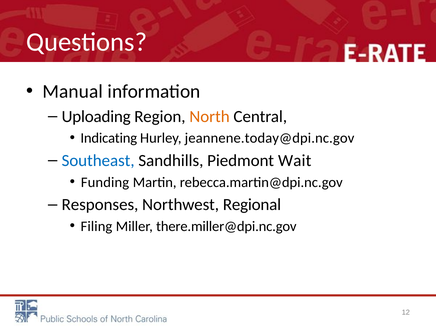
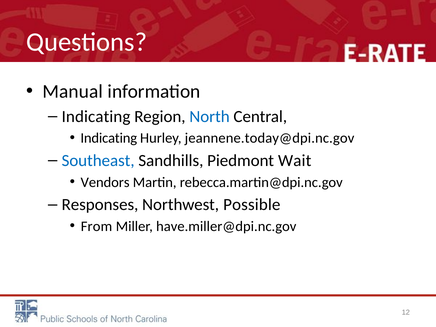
Uploading: Uploading -> Indicating (96, 117)
North colour: orange -> blue (210, 117)
Funding: Funding -> Vendors (105, 182)
Regional: Regional -> Possible (252, 205)
Filing: Filing -> From (96, 226)
there.miller@dpi.nc.gov: there.miller@dpi.nc.gov -> have.miller@dpi.nc.gov (226, 226)
